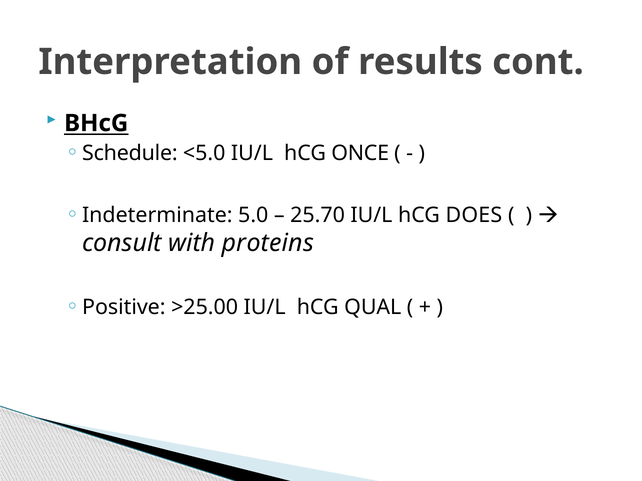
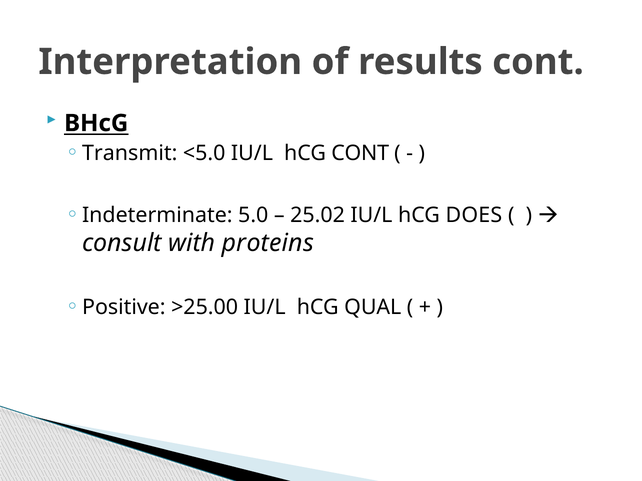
Schedule: Schedule -> Transmit (130, 153)
hCG ONCE: ONCE -> CONT (360, 153)
25.70: 25.70 -> 25.02 (318, 215)
